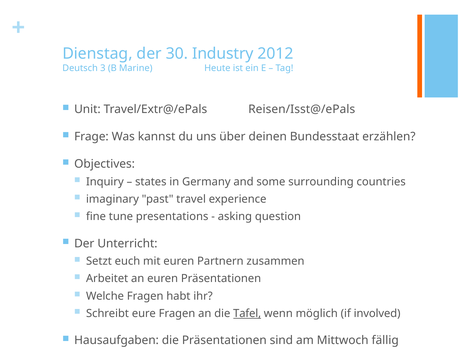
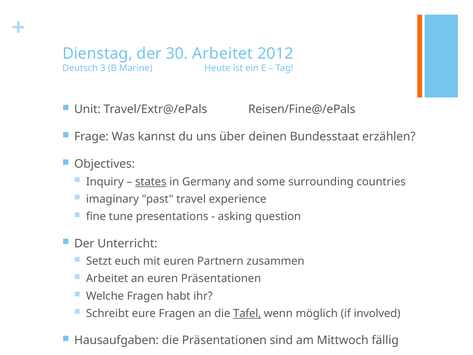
30 Industry: Industry -> Arbeitet (223, 54)
Reisen/Isst@/ePals: Reisen/Isst@/ePals -> Reisen/Fine@/ePals (302, 109)
states underline: none -> present (151, 182)
